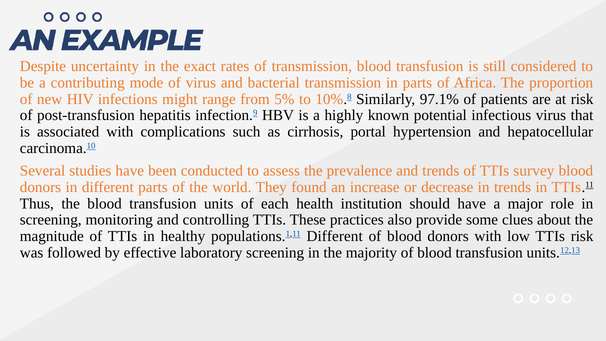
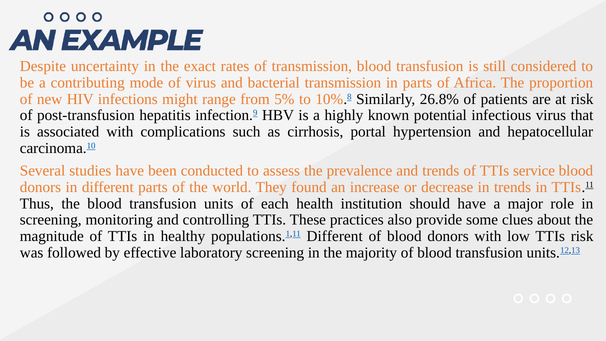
97.1%: 97.1% -> 26.8% (439, 99)
survey: survey -> service (534, 171)
